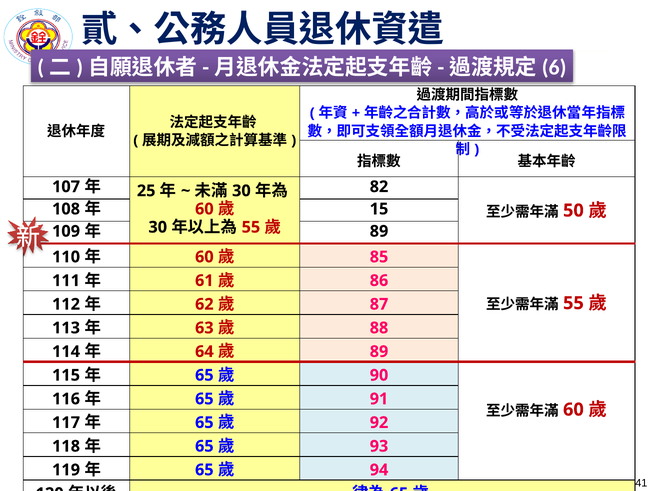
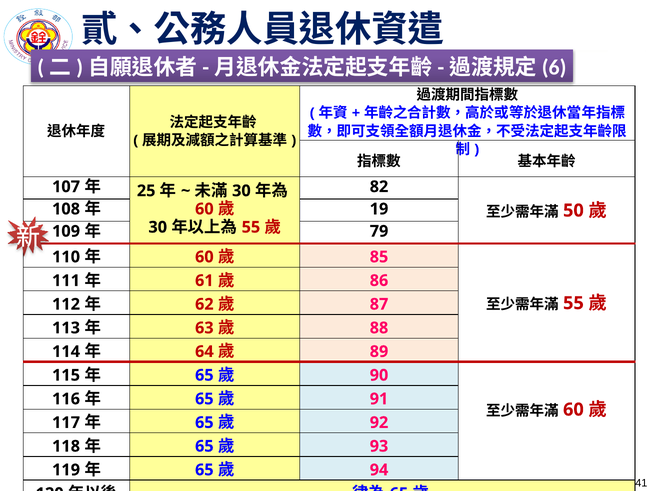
15: 15 -> 19 (379, 209)
89: 89 -> 79 (379, 231)
